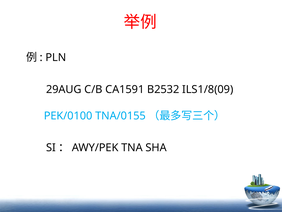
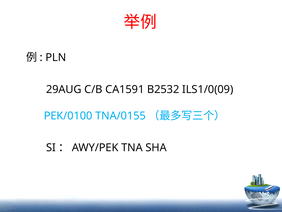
ILS1/8(09: ILS1/8(09 -> ILS1/0(09 (208, 89)
